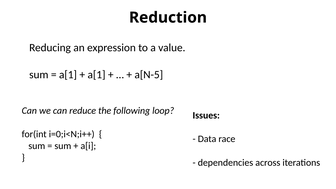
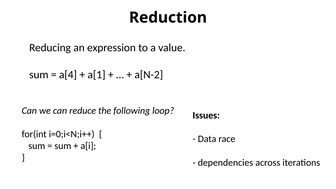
a[1: a[1 -> a[4 (68, 75)
a[N-5: a[N-5 -> a[N-2 (149, 75)
